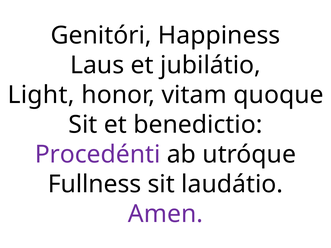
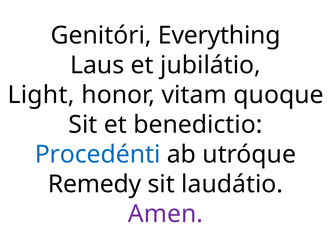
Happiness: Happiness -> Everything (219, 35)
Procedénti colour: purple -> blue (98, 155)
Fullness: Fullness -> Remedy (95, 184)
